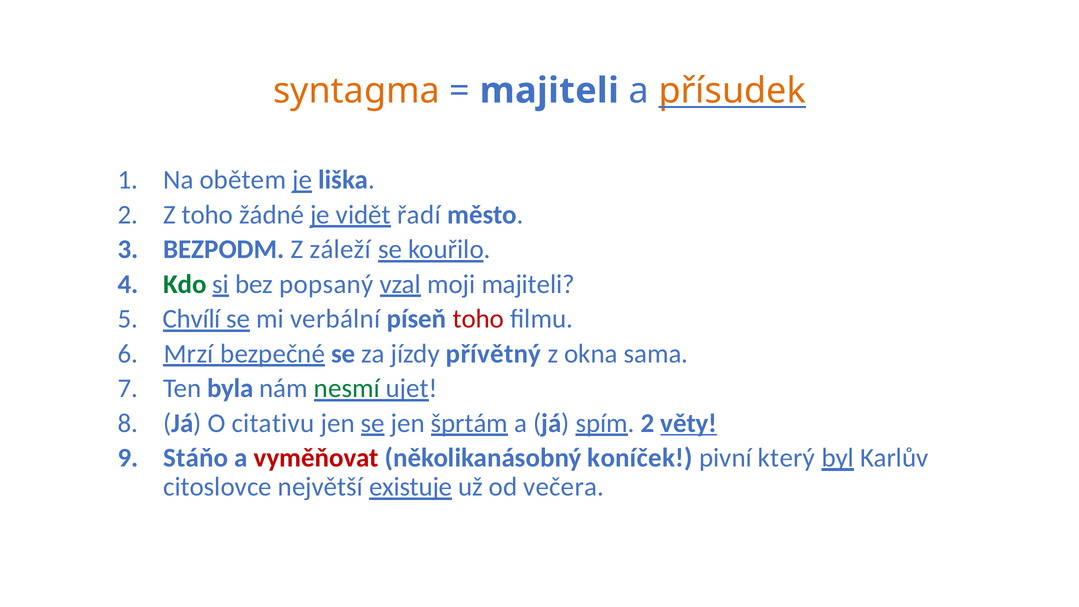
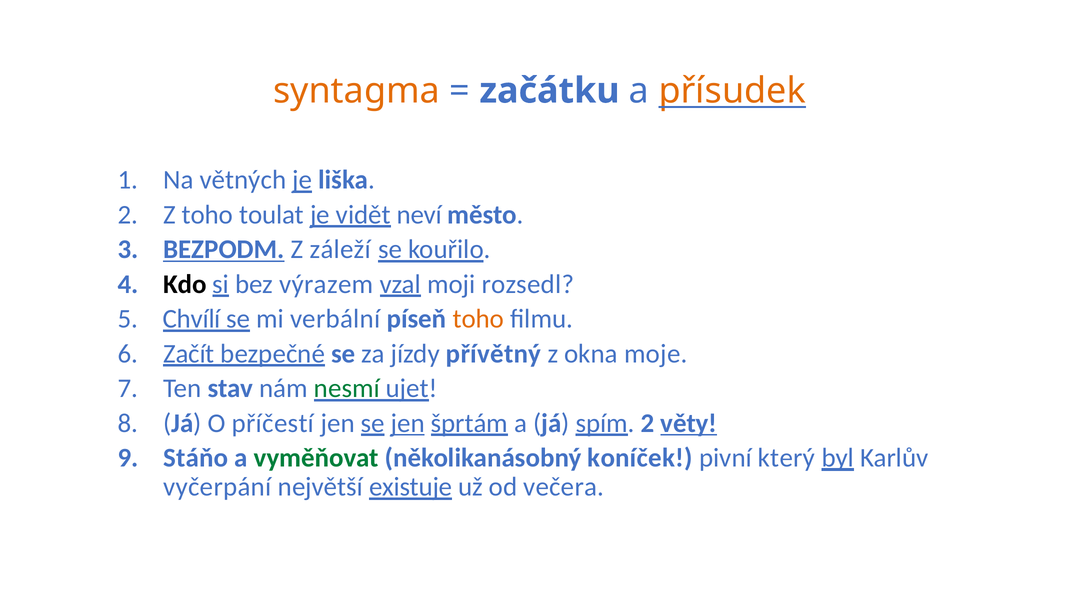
majiteli: majiteli -> začátku (550, 91)
obětem: obětem -> větných (243, 180)
žádné: žádné -> toulat (272, 215)
řadí: řadí -> neví (419, 215)
BEZPODM underline: none -> present (224, 249)
Kdo colour: green -> black (185, 284)
popsaný: popsaný -> výrazem (326, 284)
moji majiteli: majiteli -> rozsedl (528, 284)
toho colour: red -> orange (478, 319)
Mrzí: Mrzí -> Začít (189, 354)
sama: sama -> moje (656, 354)
byla: byla -> stav (230, 388)
citativu: citativu -> příčestí (273, 423)
jen underline: none -> present (408, 423)
vyměňovat colour: red -> green (316, 458)
citoslovce: citoslovce -> vyčerpání (217, 487)
